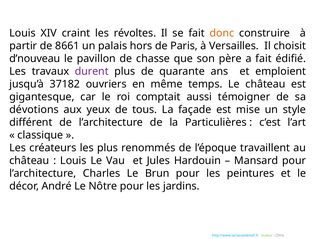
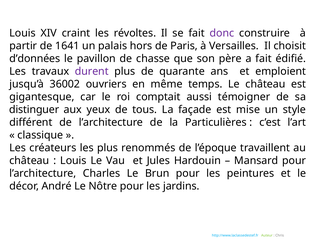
donc colour: orange -> purple (222, 33)
8661: 8661 -> 1641 (67, 46)
d’nouveau: d’nouveau -> d’données (35, 59)
37182: 37182 -> 36002 (65, 84)
dévotions: dévotions -> distinguer (34, 109)
